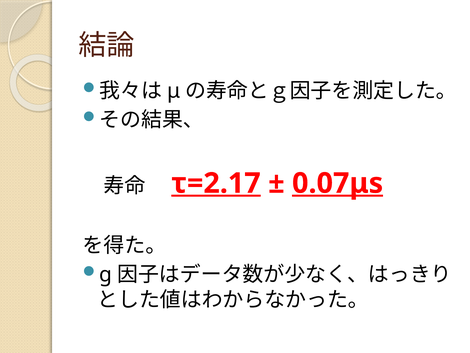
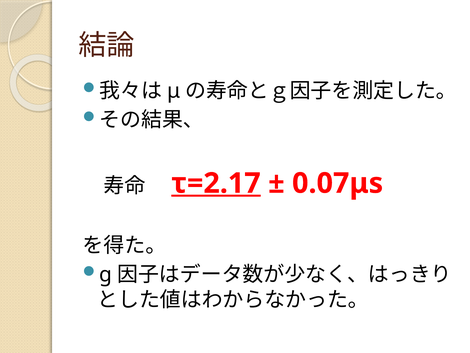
0.07μs underline: present -> none (338, 183)
